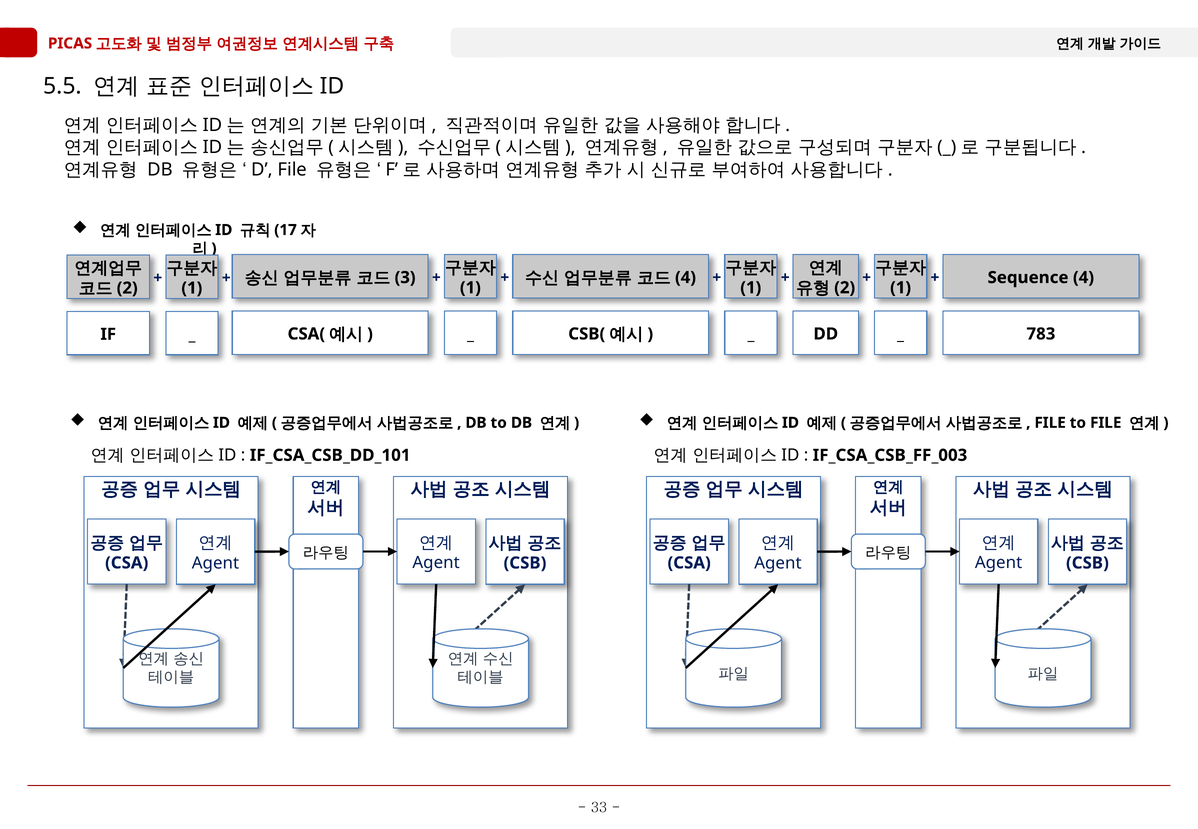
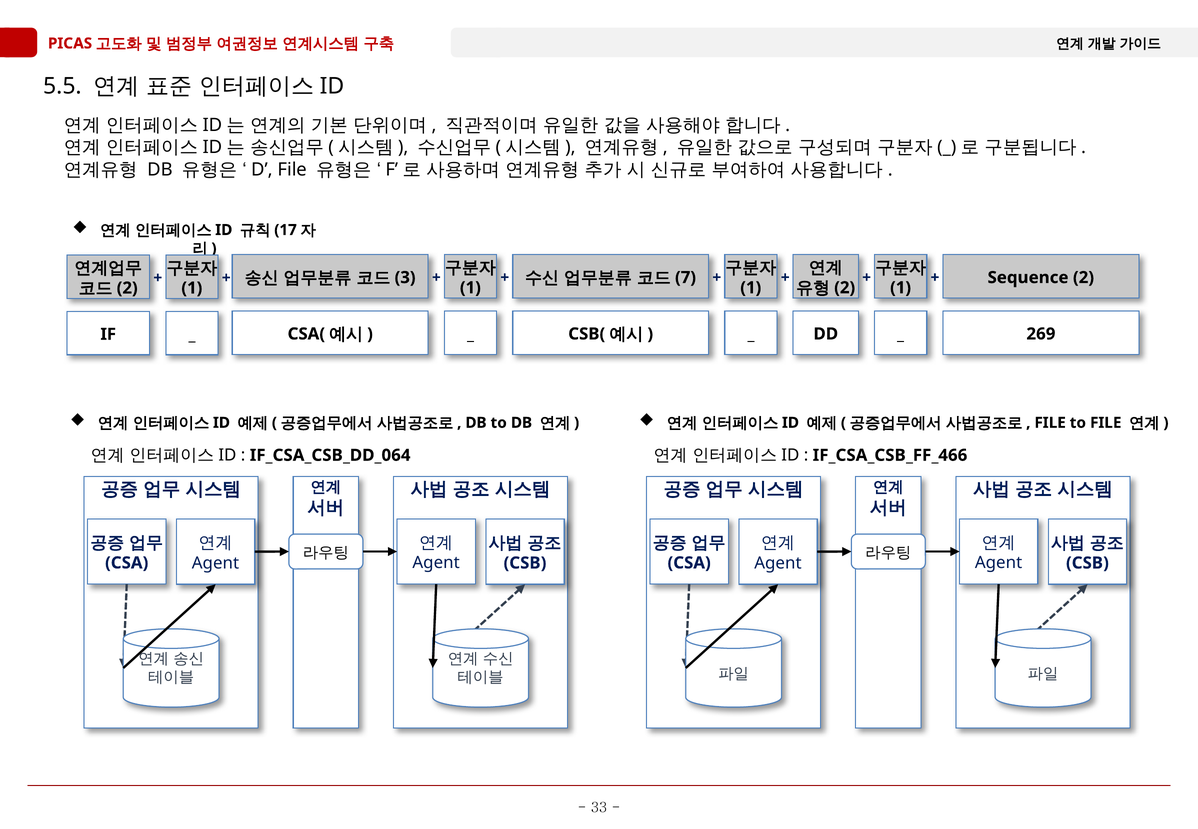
4: 4 -> 7 (686, 278)
Sequence 4: 4 -> 2 (1084, 278)
783: 783 -> 269 (1041, 334)
IF_CSA_CSB_DD_101: IF_CSA_CSB_DD_101 -> IF_CSA_CSB_DD_064 (330, 455)
IF_CSA_CSB_FF_003: IF_CSA_CSB_FF_003 -> IF_CSA_CSB_FF_466 (890, 455)
